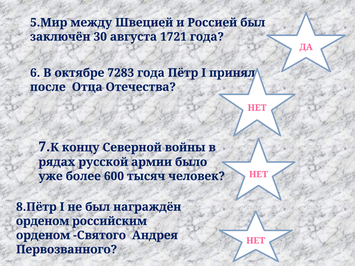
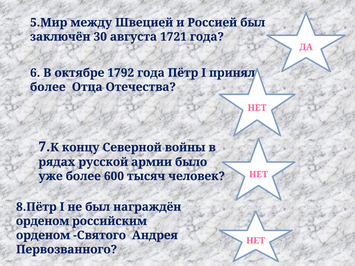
7283: 7283 -> 1792 (121, 73)
после: после -> более (48, 87)
